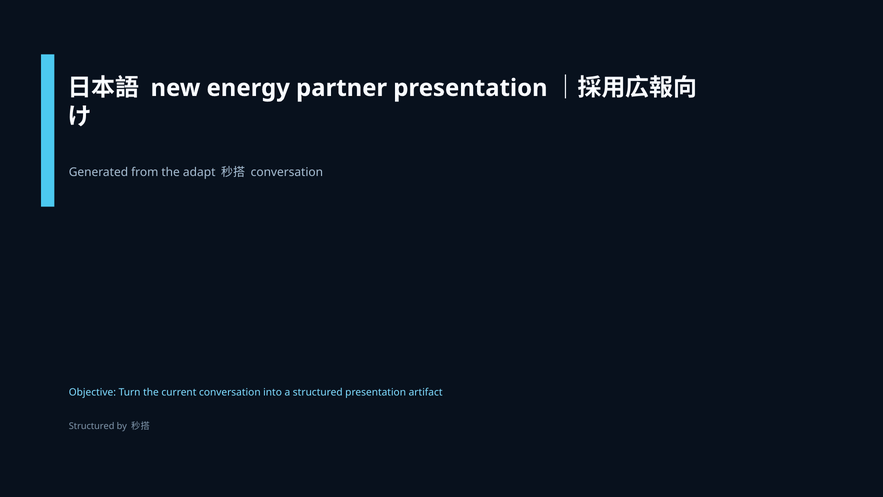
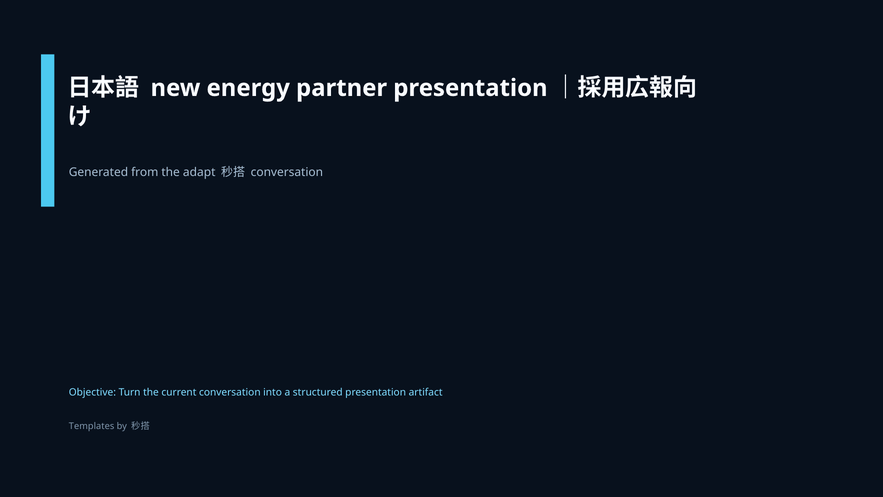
Structured: Structured -> Templates (92, 426)
